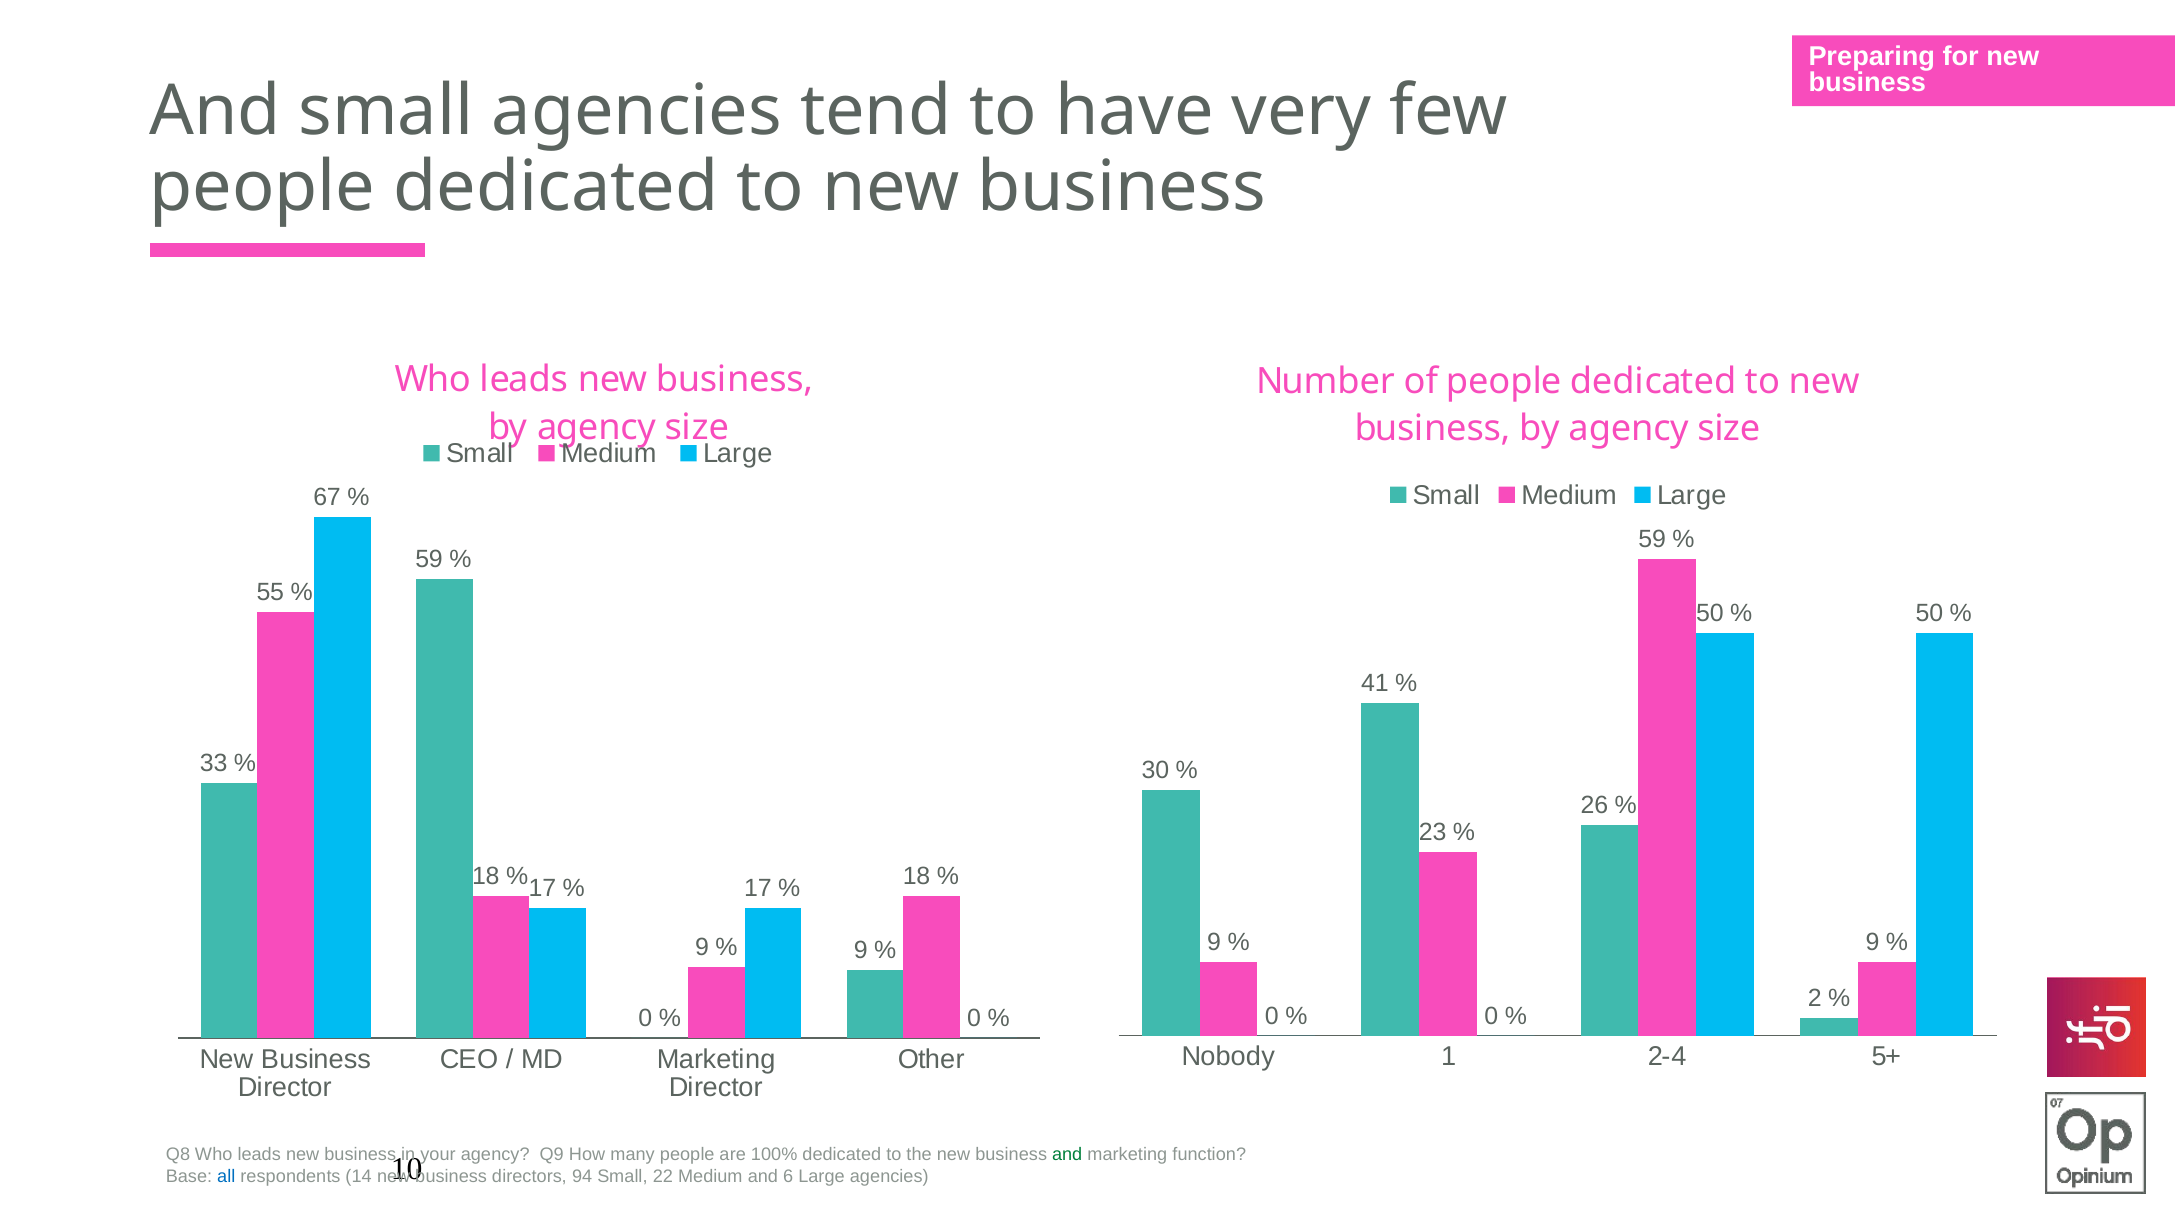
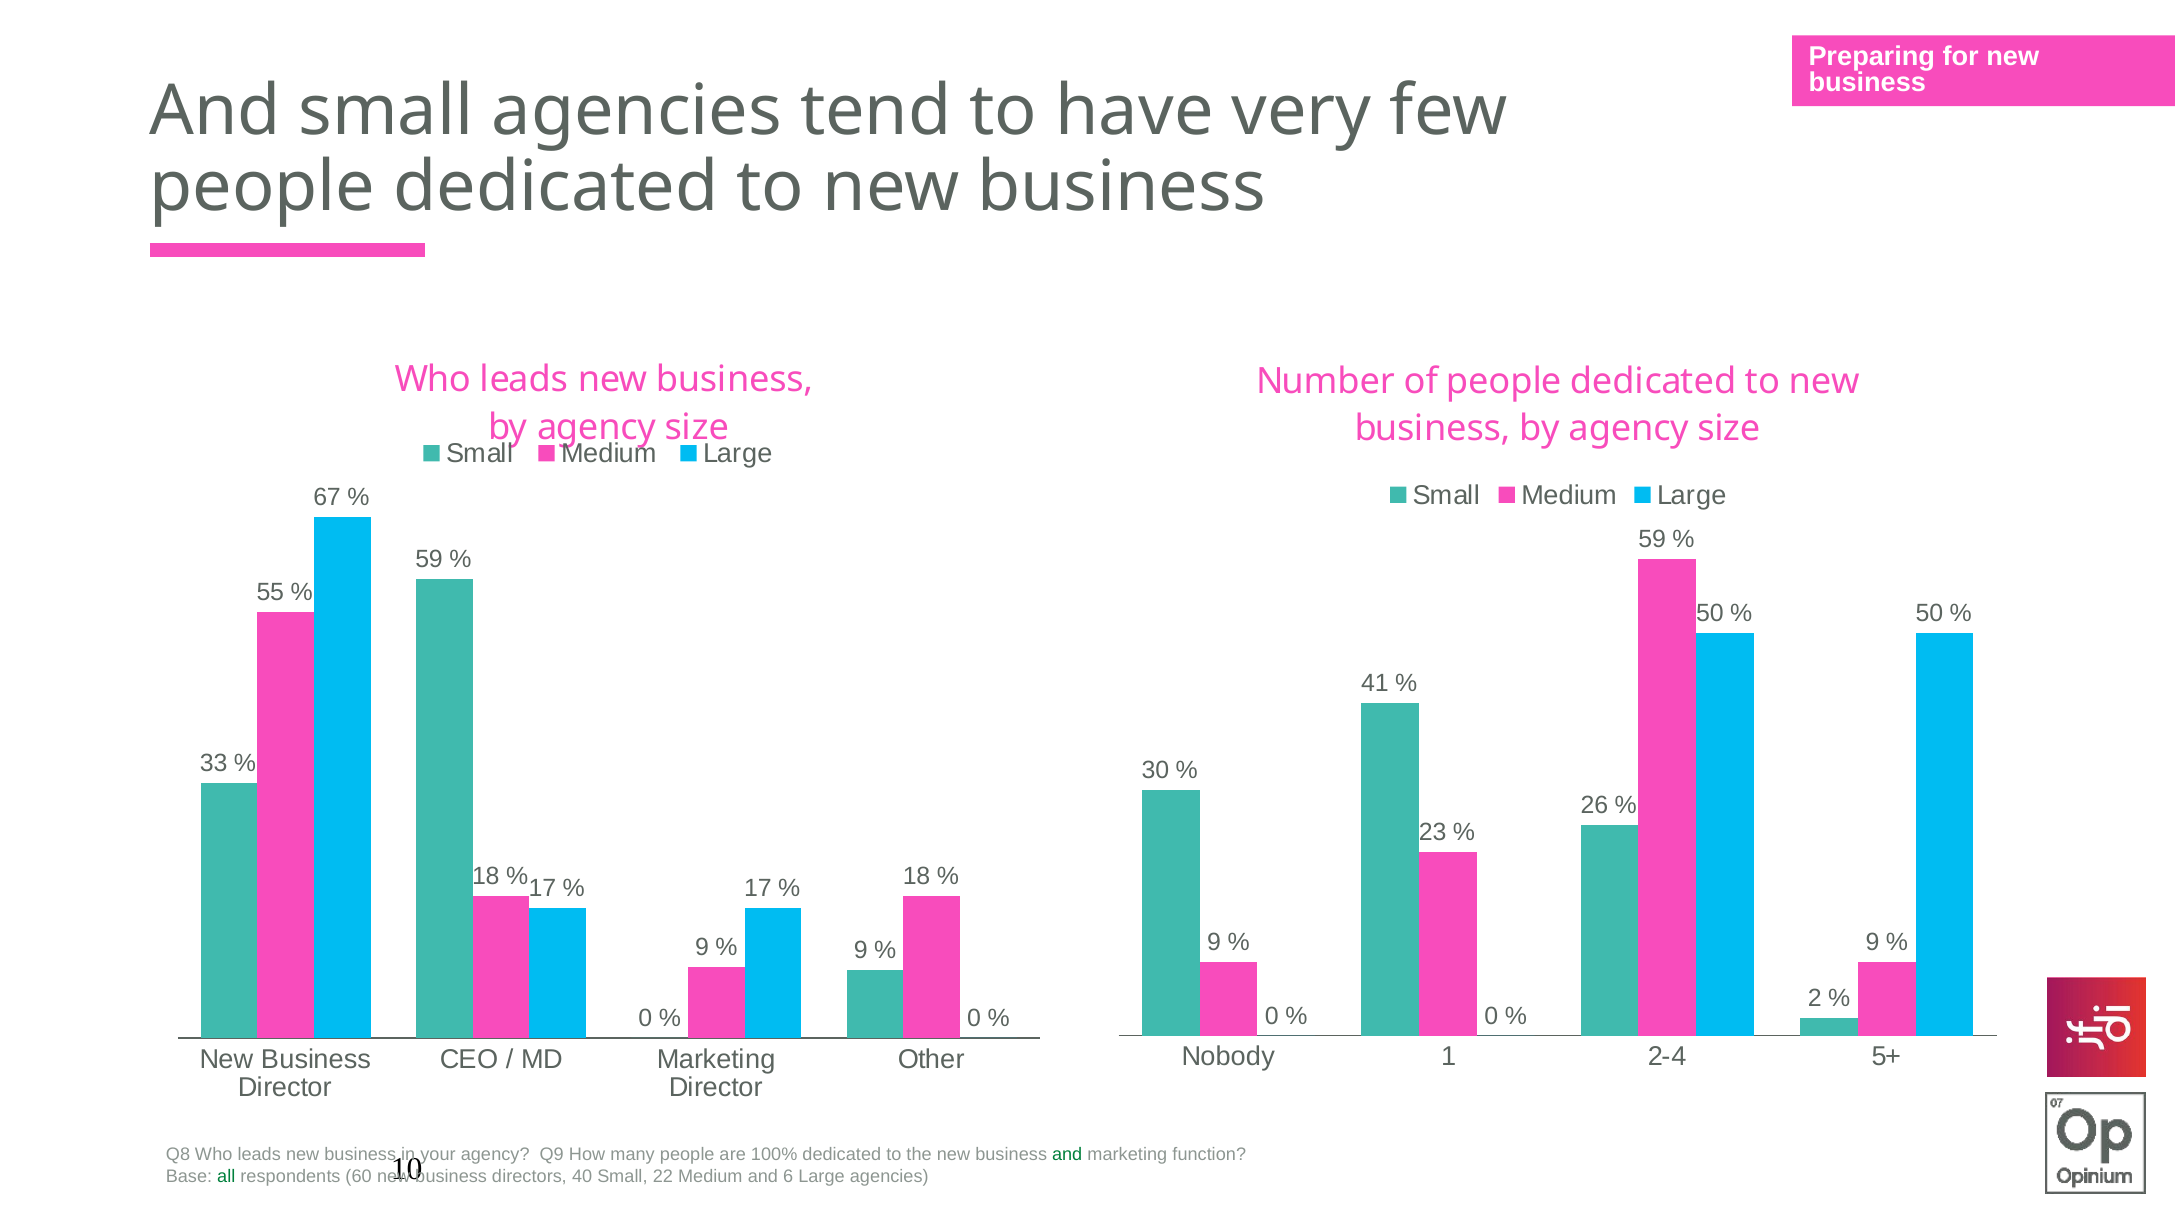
all colour: blue -> green (226, 1176)
14: 14 -> 60 (359, 1176)
94: 94 -> 40 (582, 1176)
